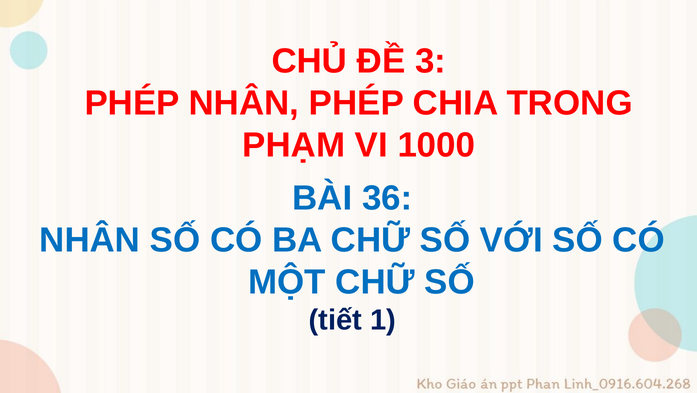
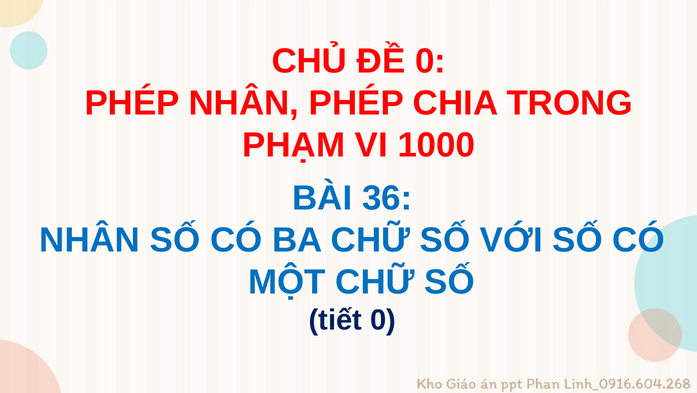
ĐỀ 3: 3 -> 0 (431, 61)
tiết 1: 1 -> 0 (383, 320)
